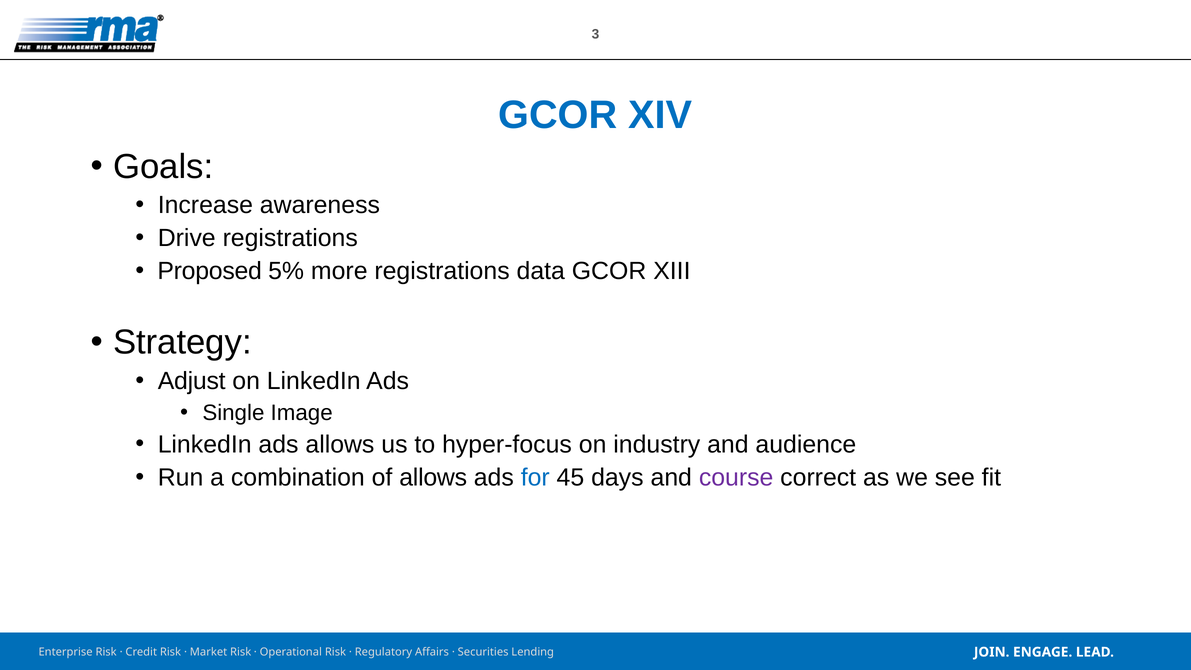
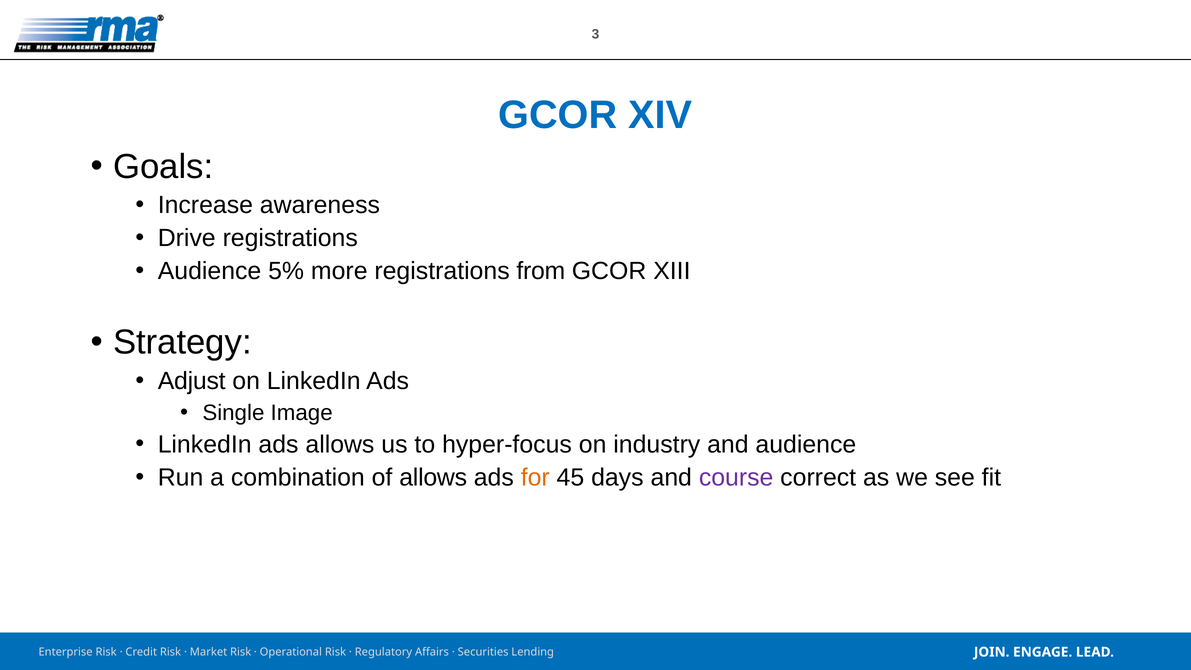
Proposed: Proposed -> Audience (210, 271)
data: data -> from (541, 271)
for colour: blue -> orange (535, 477)
